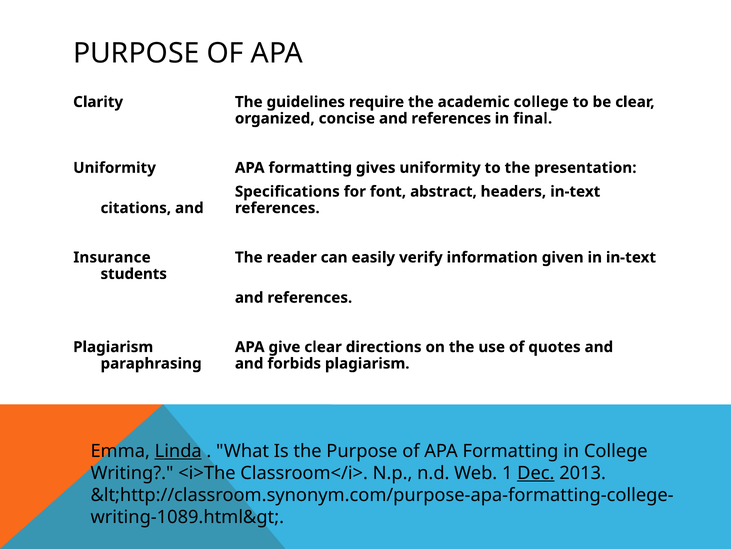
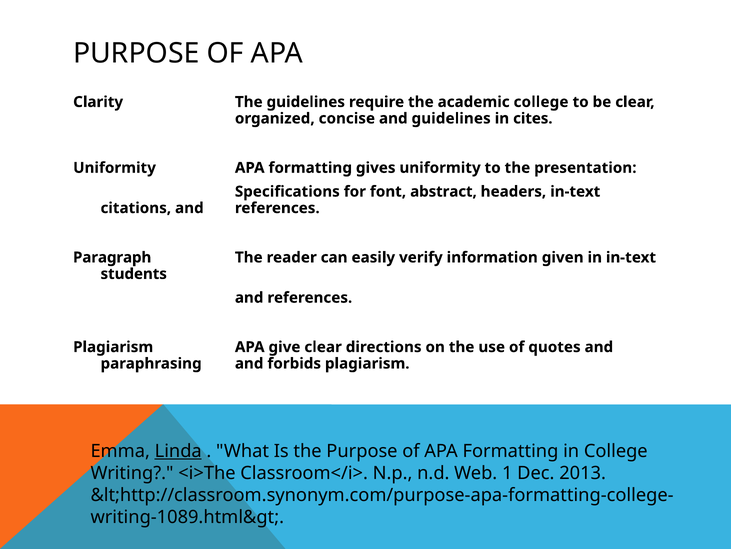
concise and references: references -> guidelines (451, 118)
final: final -> cites (533, 118)
Insurance: Insurance -> Paragraph (112, 257)
Dec underline: present -> none (536, 473)
